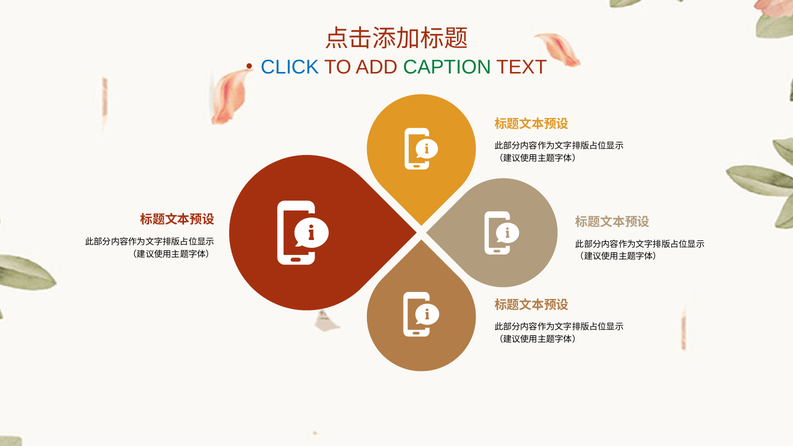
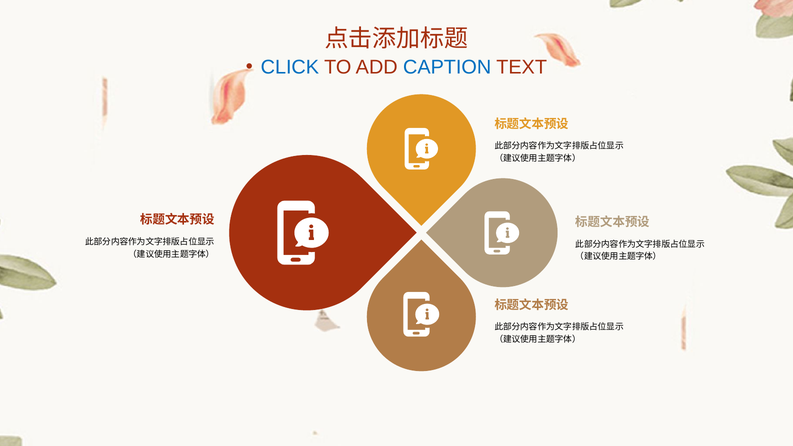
CAPTION colour: green -> blue (447, 67)
